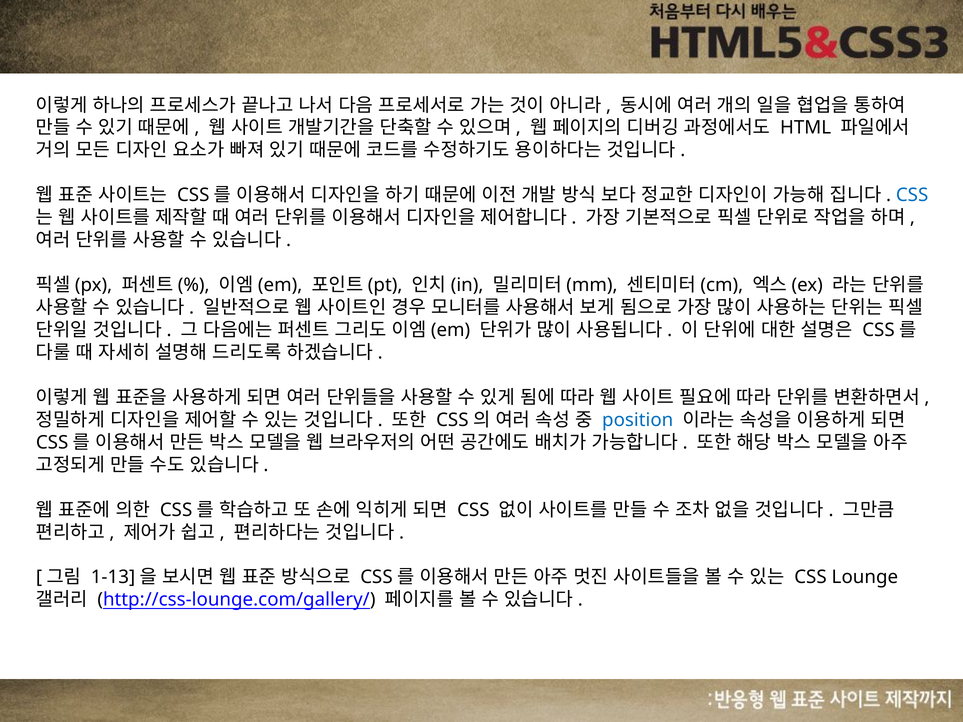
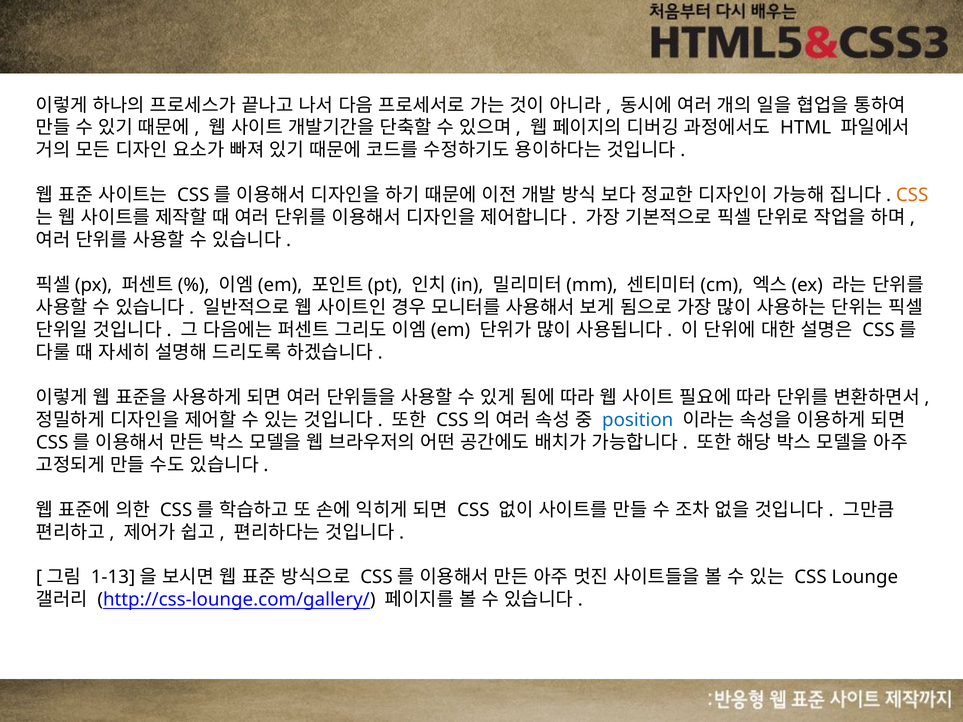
CSS colour: blue -> orange (912, 195)
